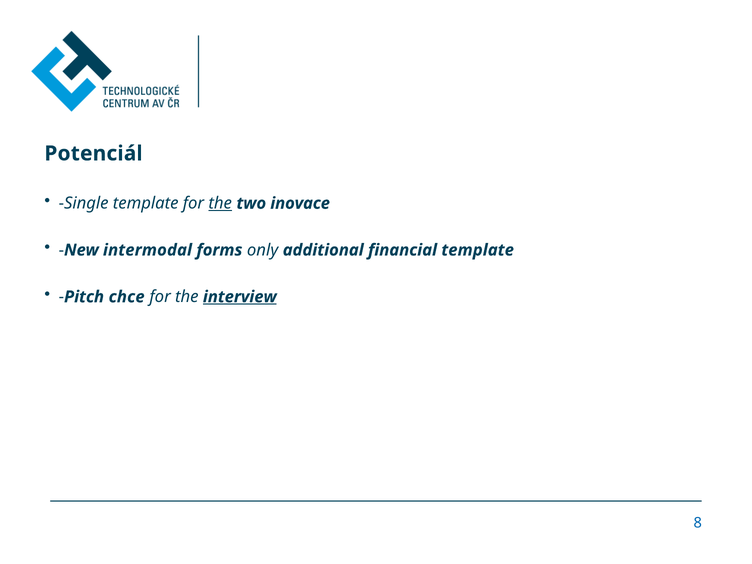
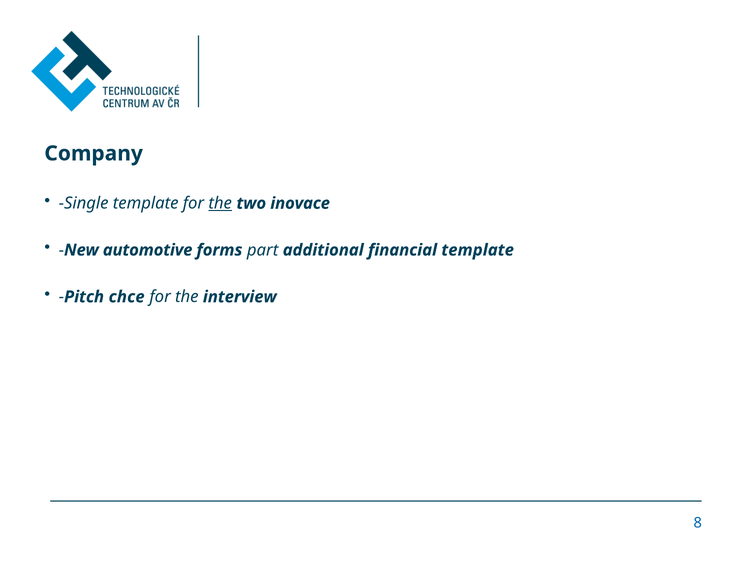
Potenciál: Potenciál -> Company (94, 153)
intermodal: intermodal -> automotive (148, 250)
only: only -> part (263, 250)
interview underline: present -> none (240, 297)
